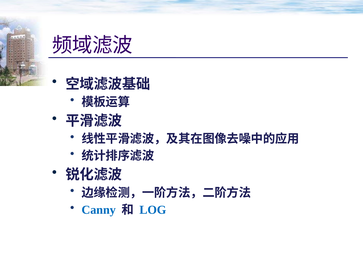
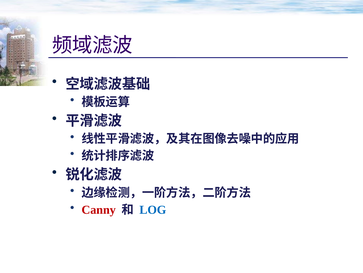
Canny colour: blue -> red (99, 209)
